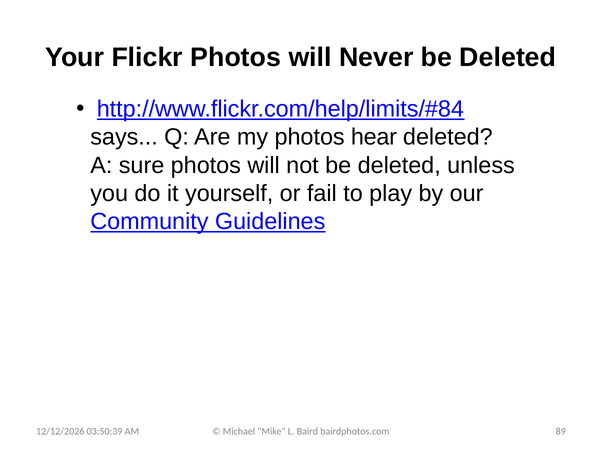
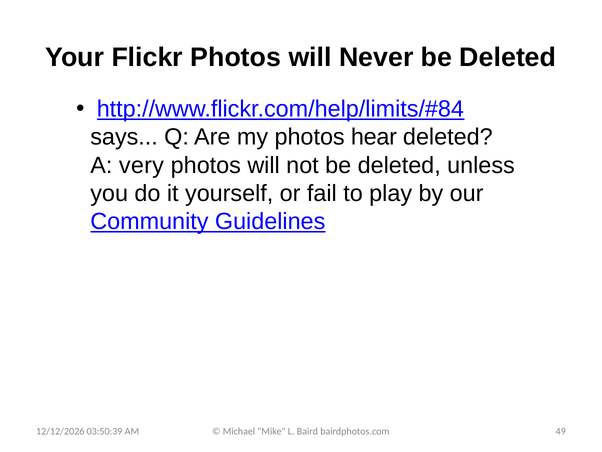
sure: sure -> very (141, 165)
89: 89 -> 49 (561, 431)
